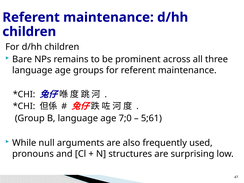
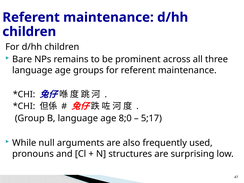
7;0: 7;0 -> 8;0 (125, 118)
5;61: 5;61 -> 5;17 (151, 118)
